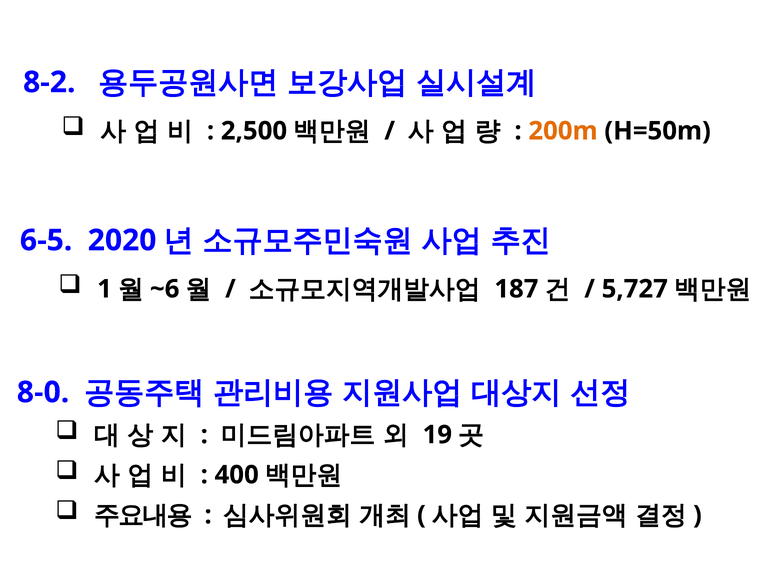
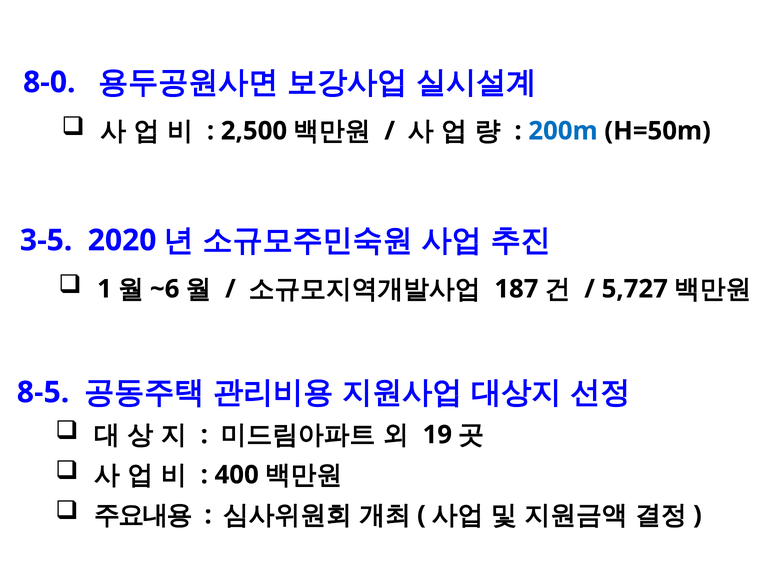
8-2: 8-2 -> 8-0 (49, 82)
200m colour: orange -> blue (563, 131)
6-5: 6-5 -> 3-5 (46, 241)
8-0: 8-0 -> 8-5 (43, 393)
